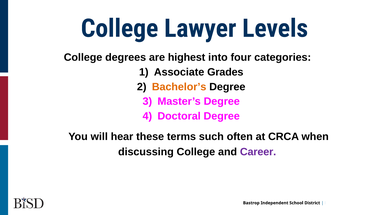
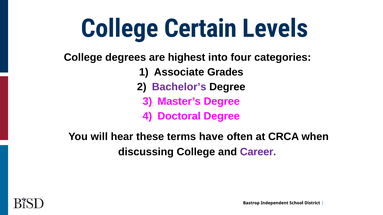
Lawyer: Lawyer -> Certain (200, 28)
Bachelor’s colour: orange -> purple (179, 87)
such: such -> have (211, 137)
